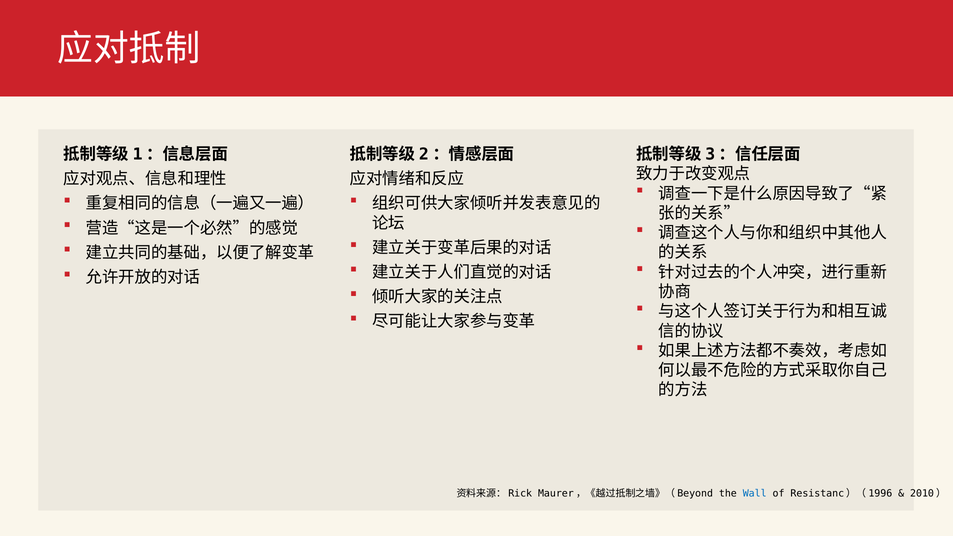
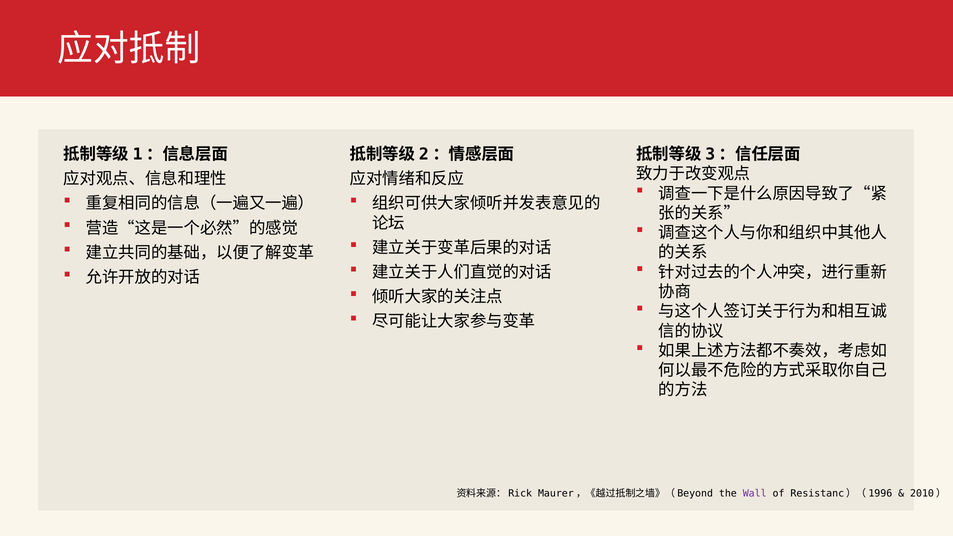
Wall colour: blue -> purple (755, 494)
